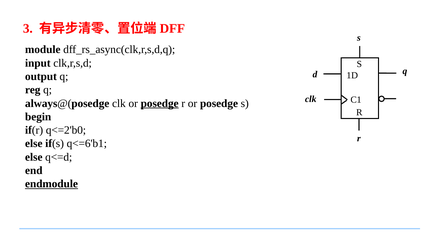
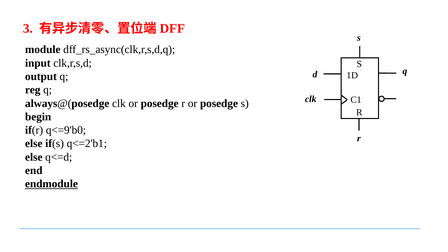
posedge underline: present -> none (160, 103)
q<=2'b0: q<=2'b0 -> q<=9'b0 (66, 130)
q<=6'b1: q<=6'b1 -> q<=2'b1 (87, 144)
